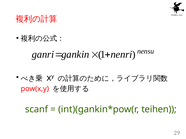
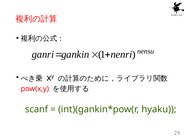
teihen: teihen -> hyaku (159, 110)
